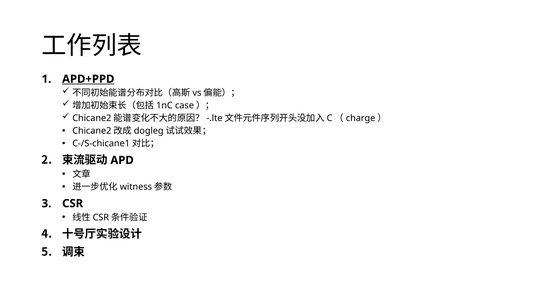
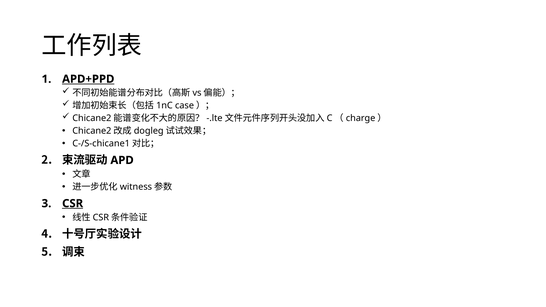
CSR underline: none -> present (73, 204)
